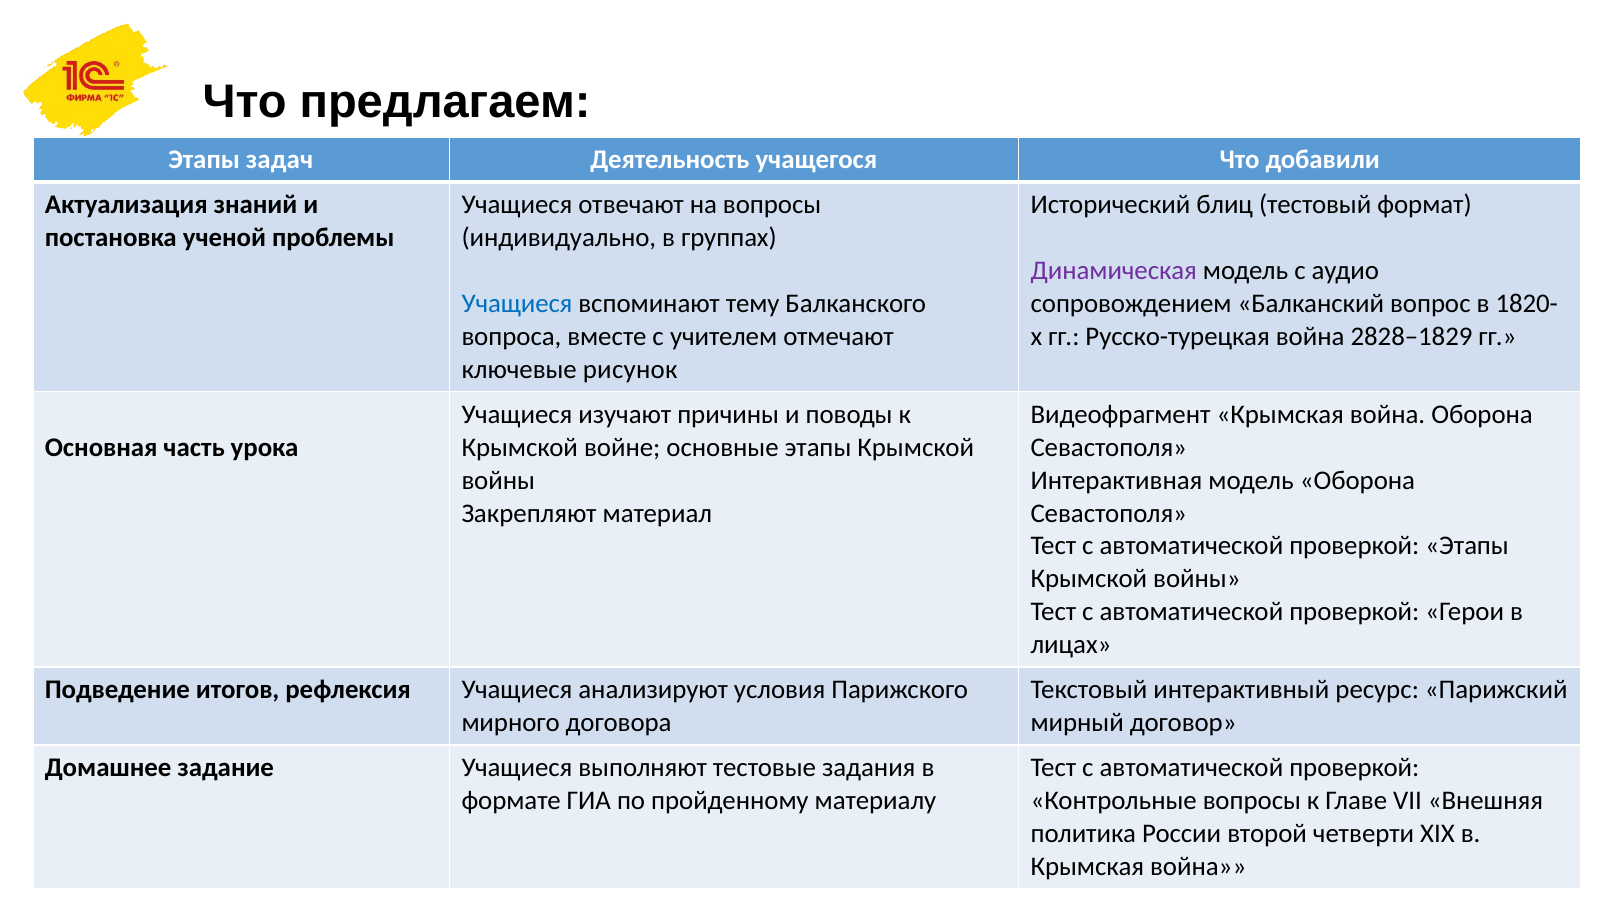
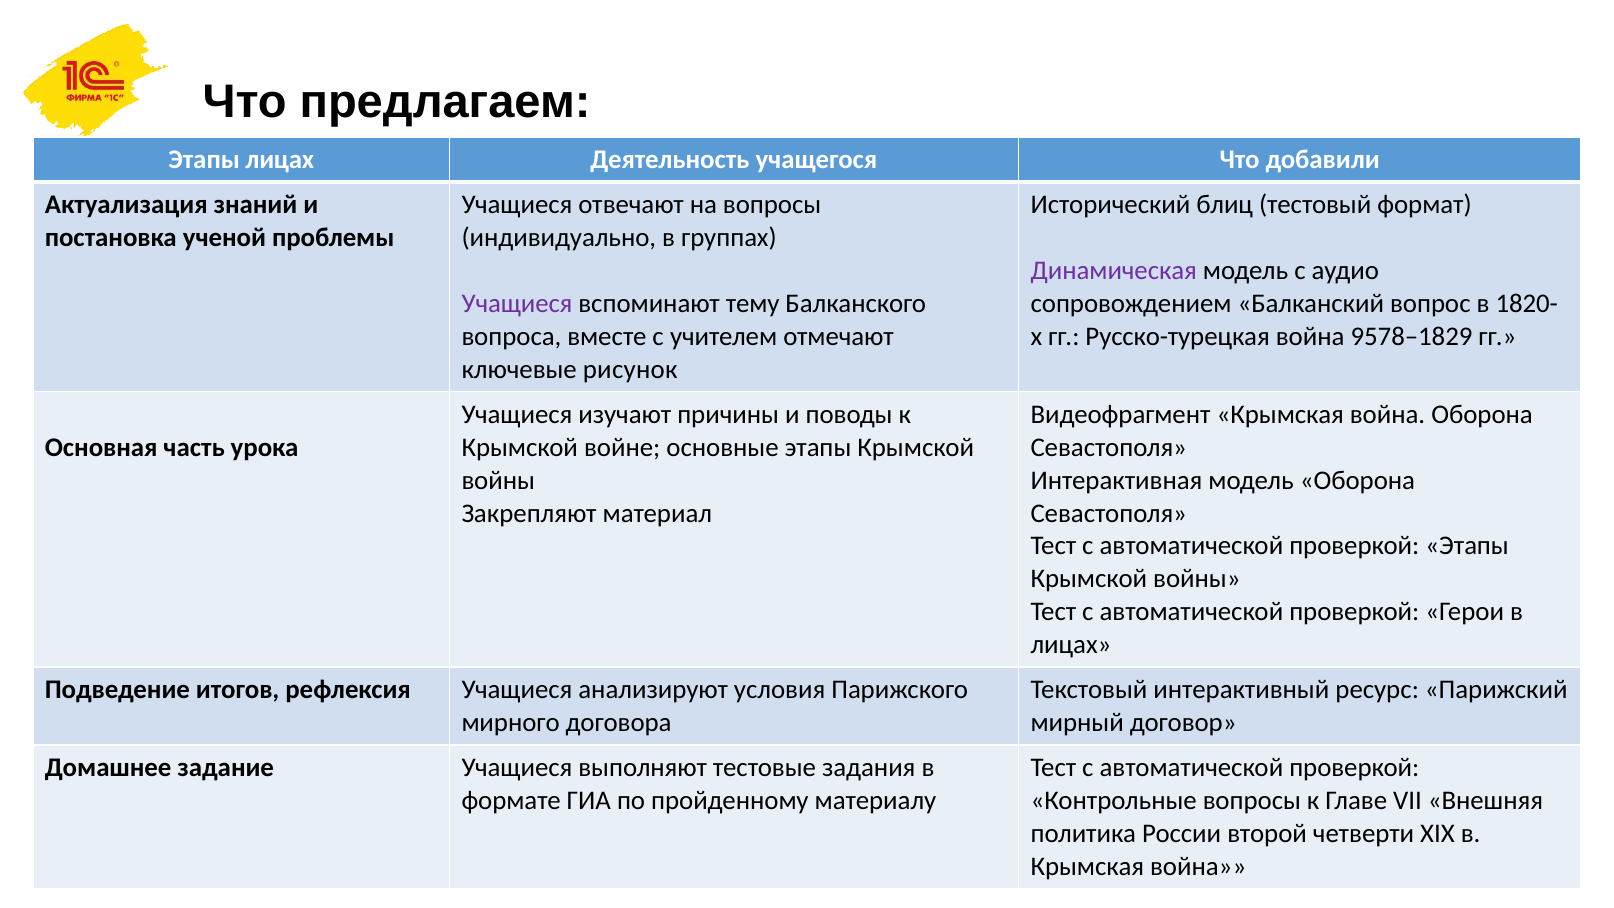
Этапы задач: задач -> лицах (280, 160)
Учащиеся colour: blue -> purple (517, 304)
2828–1829: 2828–1829 -> 9578–1829 (1412, 337)
